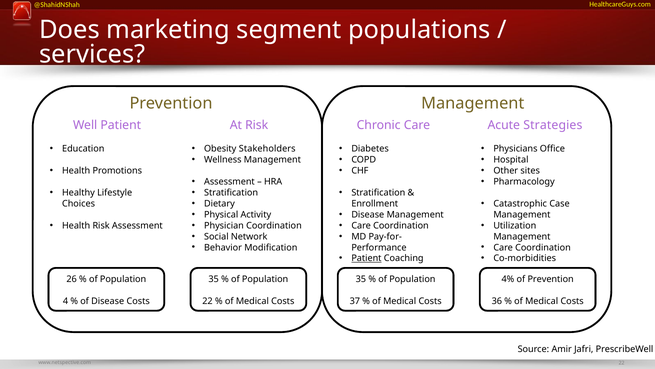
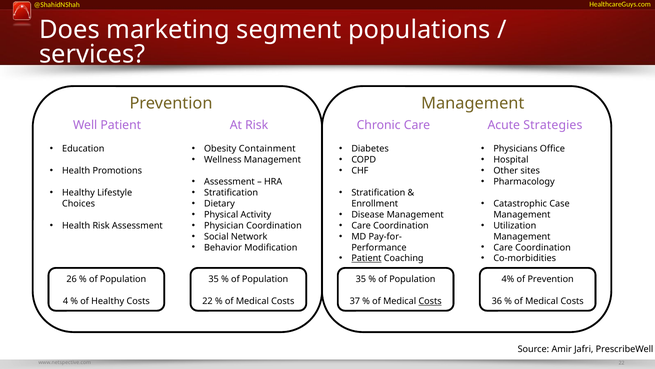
Stakeholders: Stakeholders -> Containment (267, 149)
of Disease: Disease -> Healthy (108, 301)
Costs underline: none -> present (430, 301)
